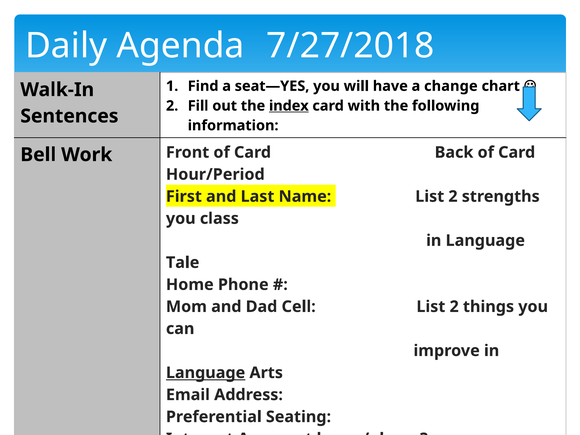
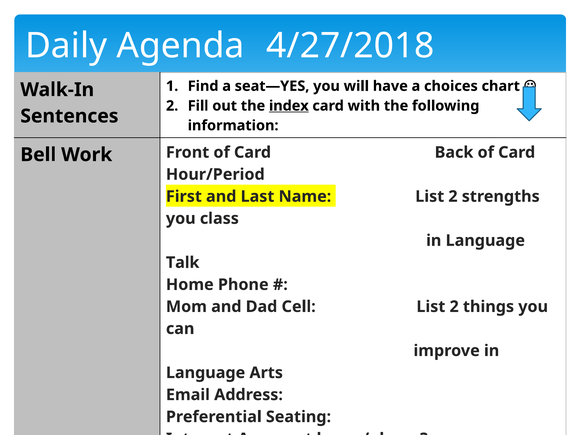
7/27/2018: 7/27/2018 -> 4/27/2018 (350, 46)
change: change -> choices (451, 86)
Tale: Tale -> Talk (183, 263)
Language underline: present -> none (206, 373)
